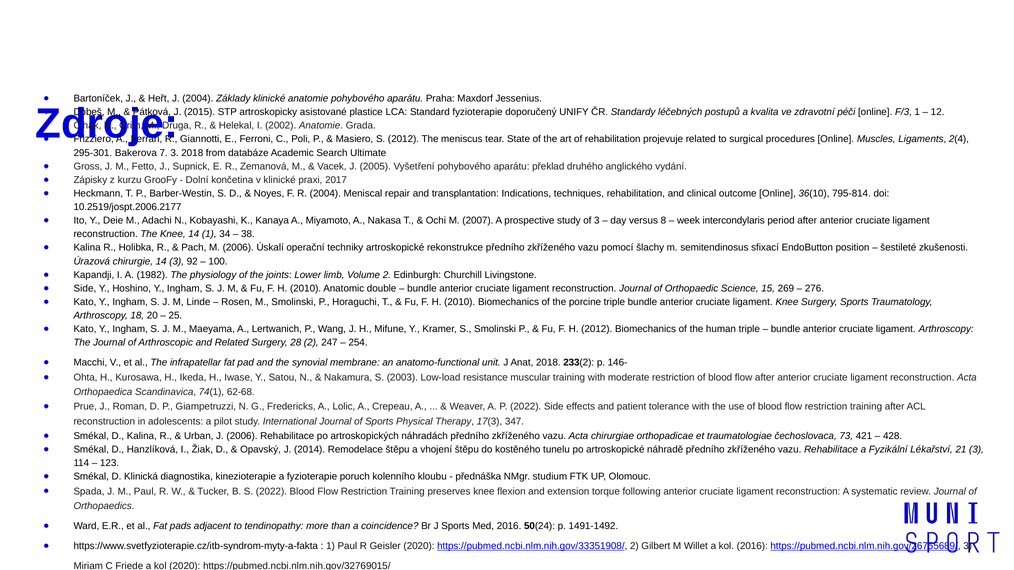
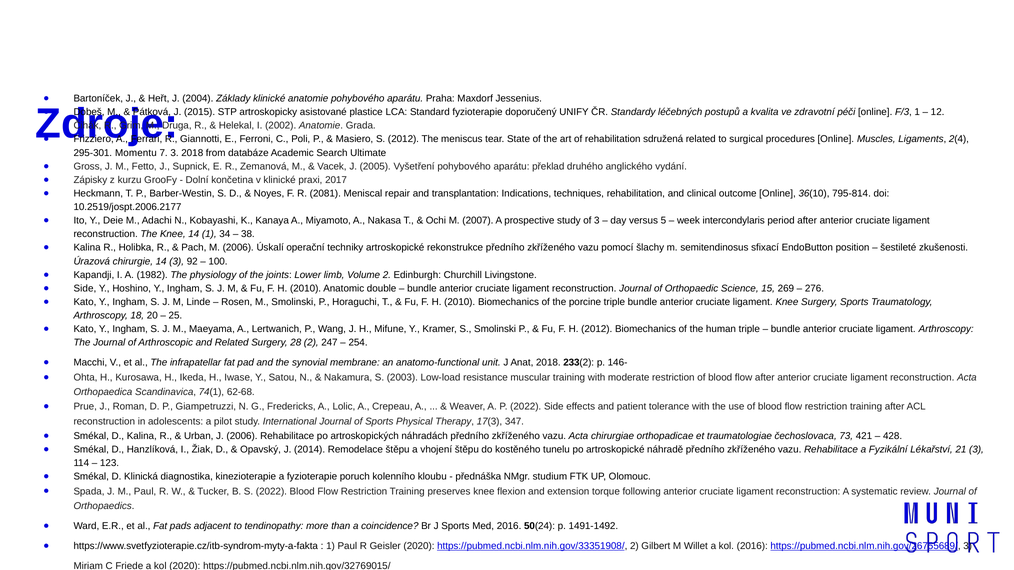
projevuje: projevuje -> sdružená (663, 139)
Bakerova: Bakerova -> Momentu (136, 153)
R 2004: 2004 -> 2081 (325, 194)
8: 8 -> 5 (663, 221)
